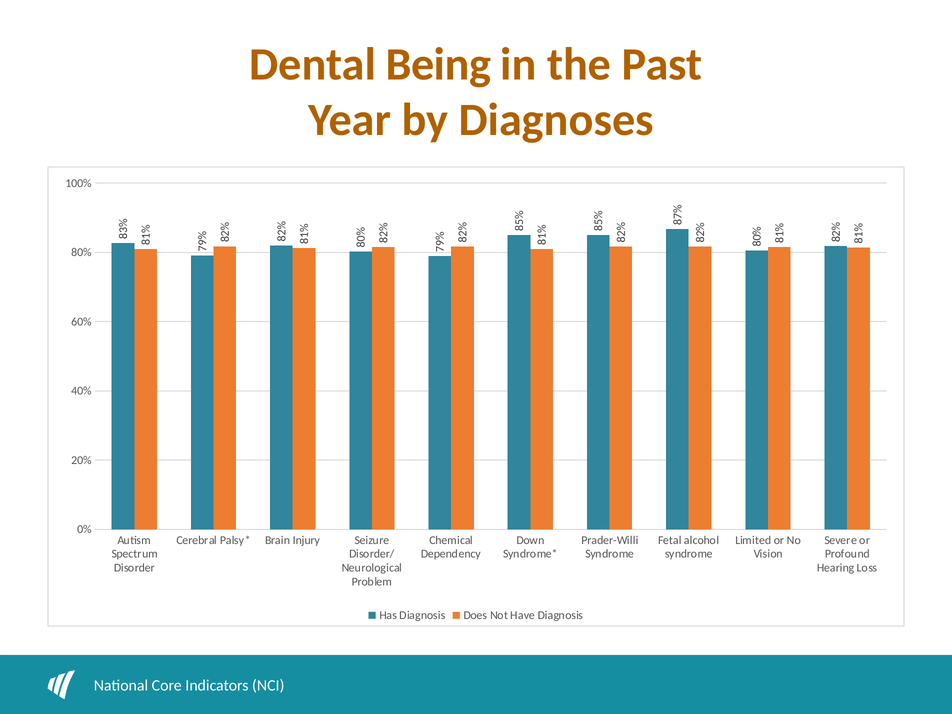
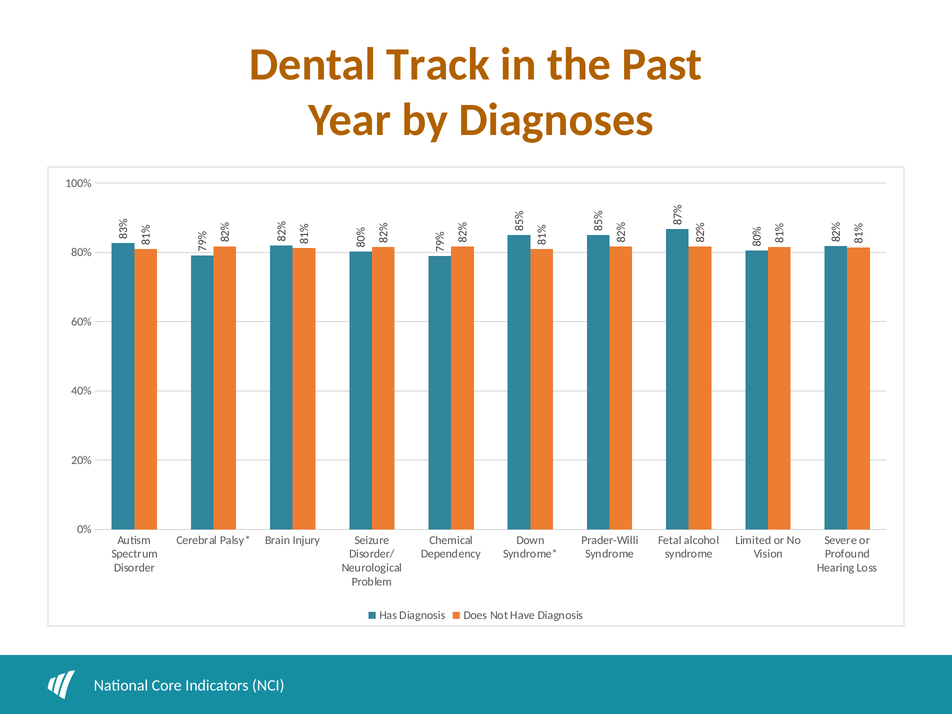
Being: Being -> Track (438, 64)
